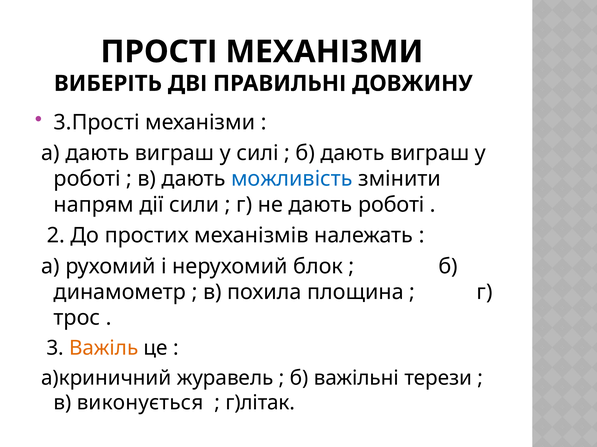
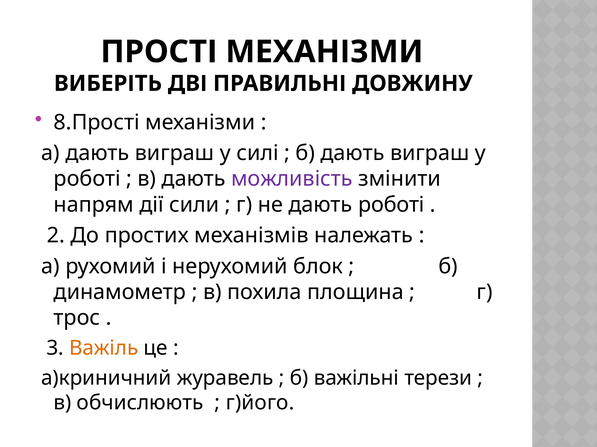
3.Прості: 3.Прості -> 8.Прості (97, 122)
можливість colour: blue -> purple (292, 179)
виконується: виконується -> обчислюють (140, 403)
г)літак: г)літак -> г)його (260, 403)
